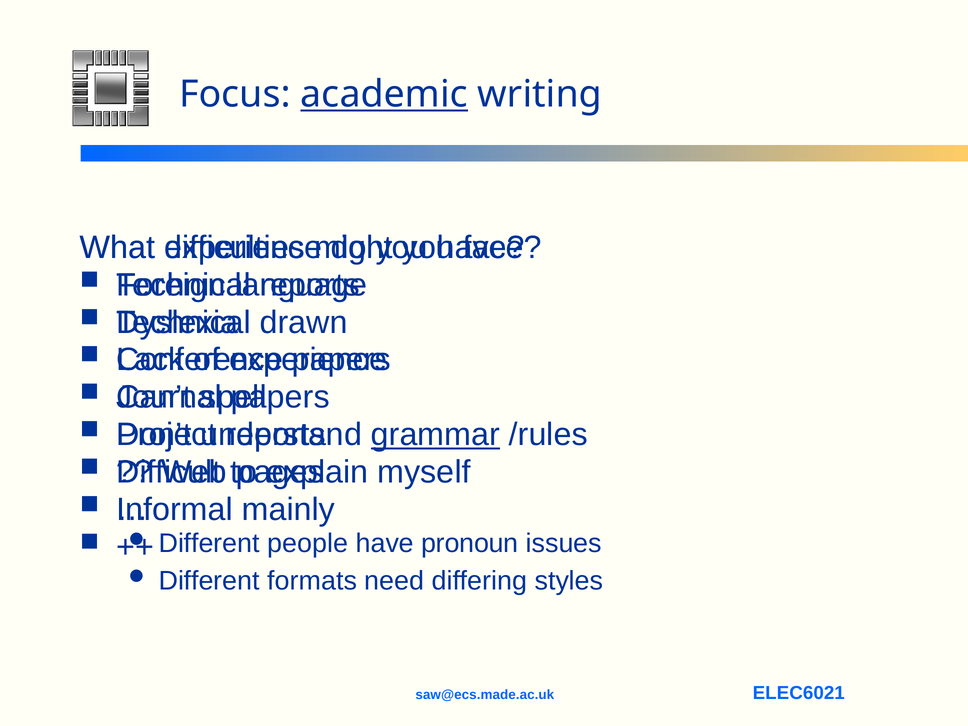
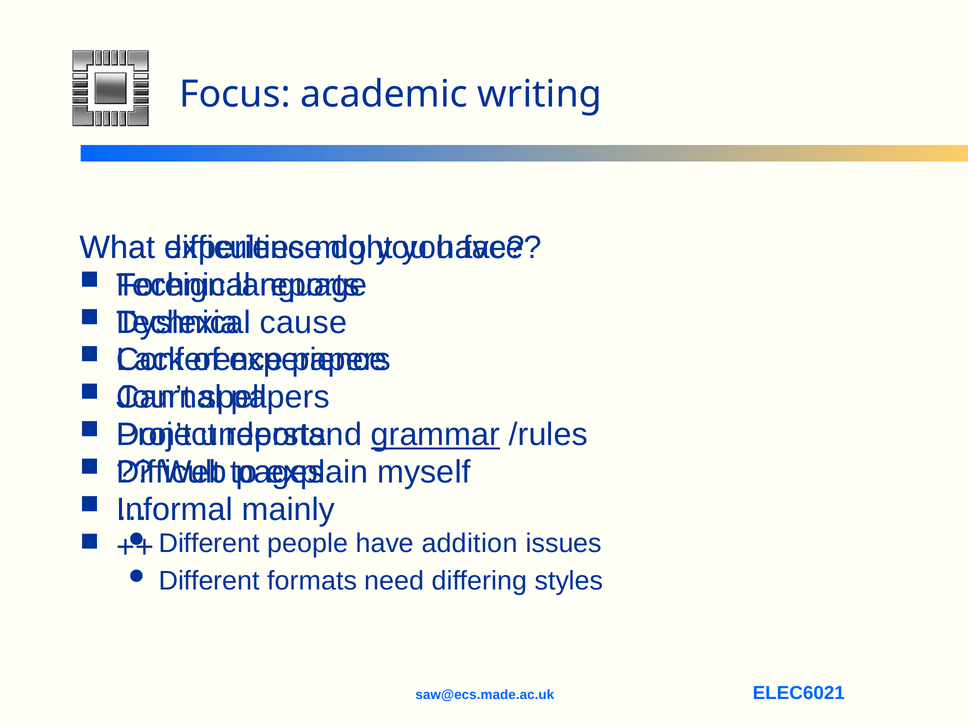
academic underline: present -> none (384, 94)
drawn: drawn -> cause (303, 322)
pronoun: pronoun -> addition (470, 544)
